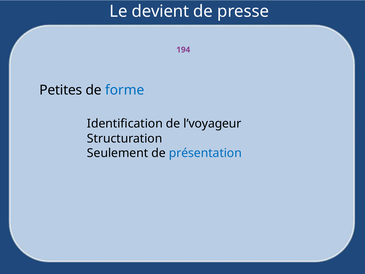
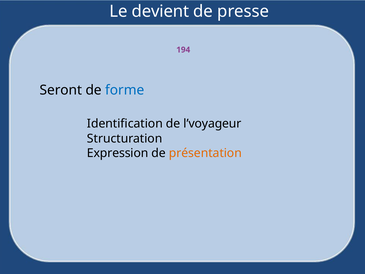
Petites: Petites -> Seront (61, 90)
Seulement: Seulement -> Expression (118, 153)
présentation colour: blue -> orange (205, 153)
